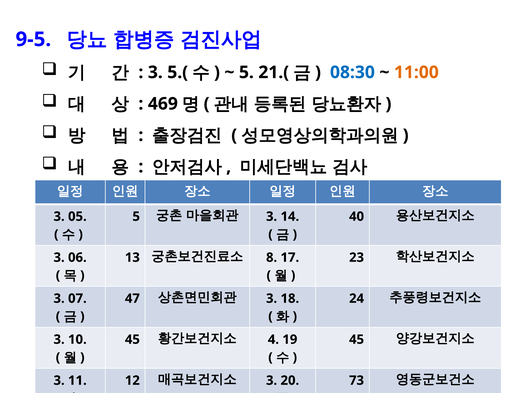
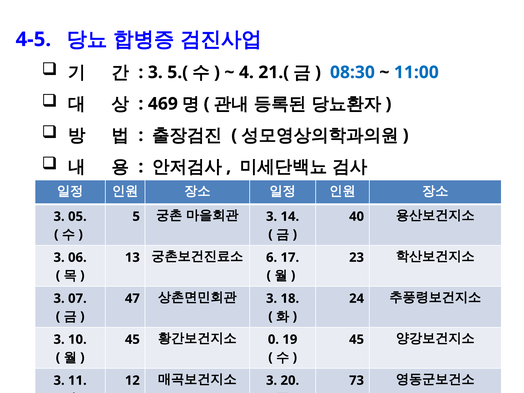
9-5: 9-5 -> 4-5 (33, 39)
5: 5 -> 4 (246, 72)
11:00 colour: orange -> blue (416, 72)
8: 8 -> 6 (272, 257)
4: 4 -> 0 (273, 339)
